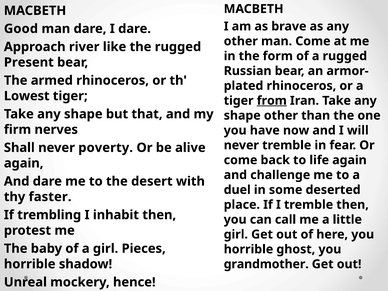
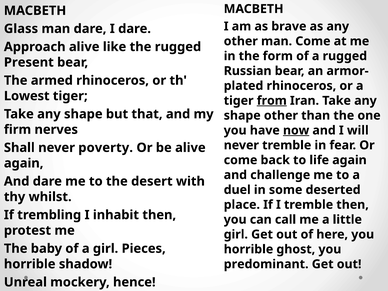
Good: Good -> Glass (21, 29)
Approach river: river -> alive (84, 47)
now underline: none -> present (296, 130)
faster: faster -> whilst (50, 197)
grandmother: grandmother -> predominant (266, 264)
